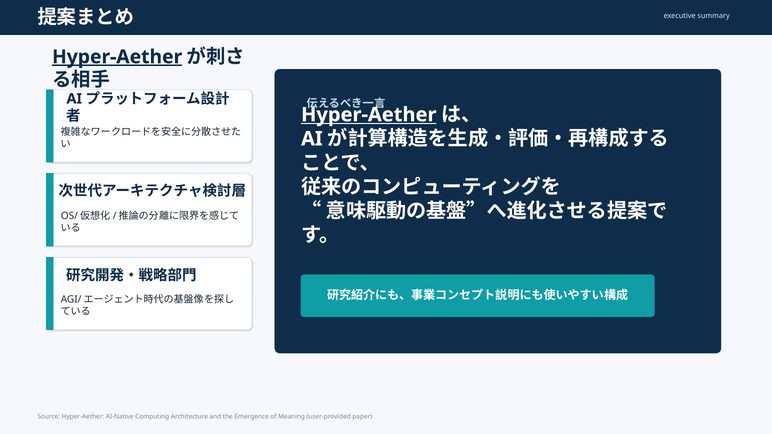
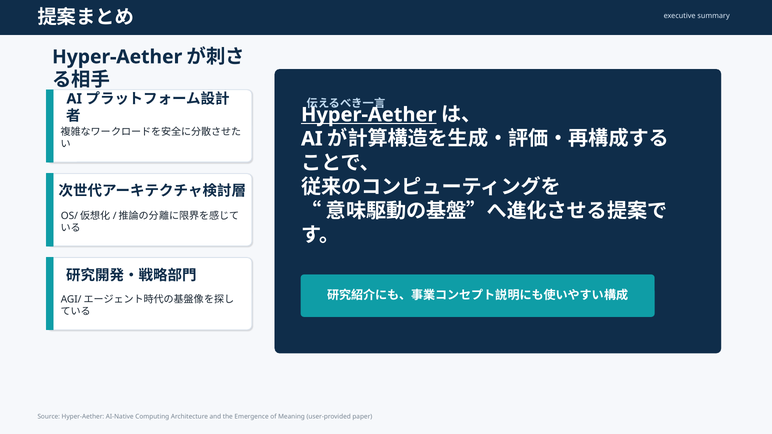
Hyper-Aether underline: present -> none (117, 57)
